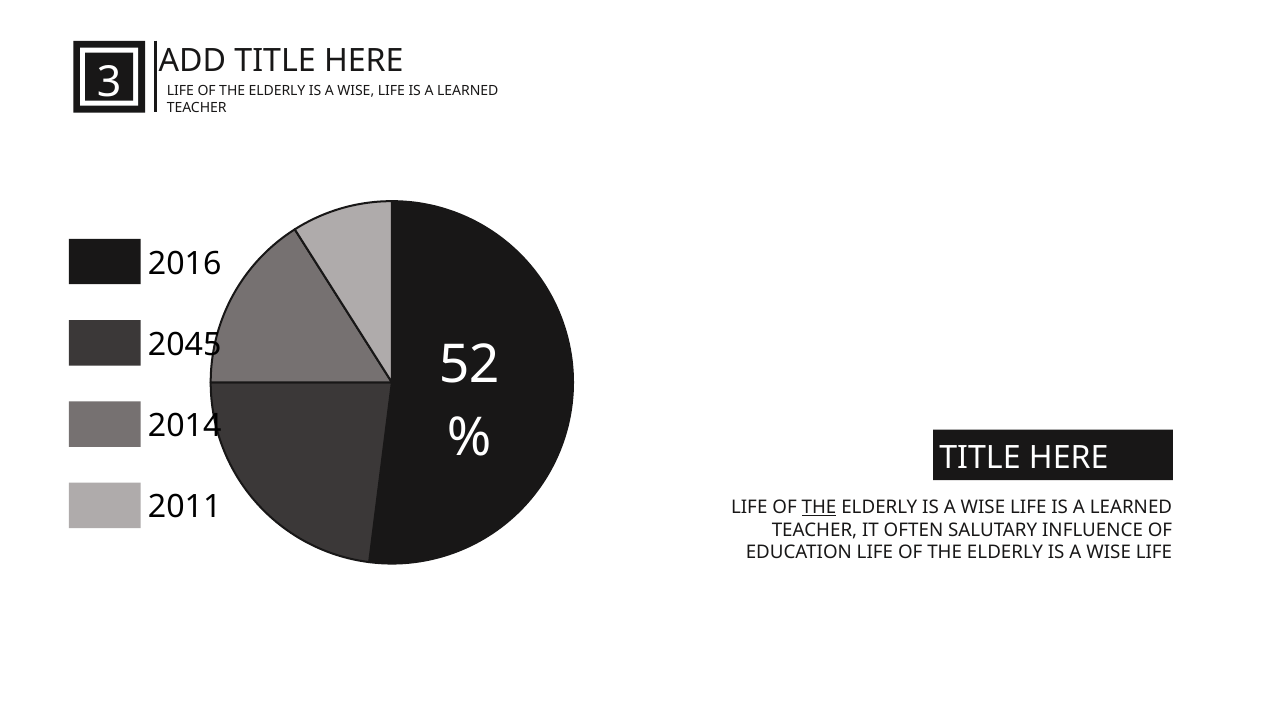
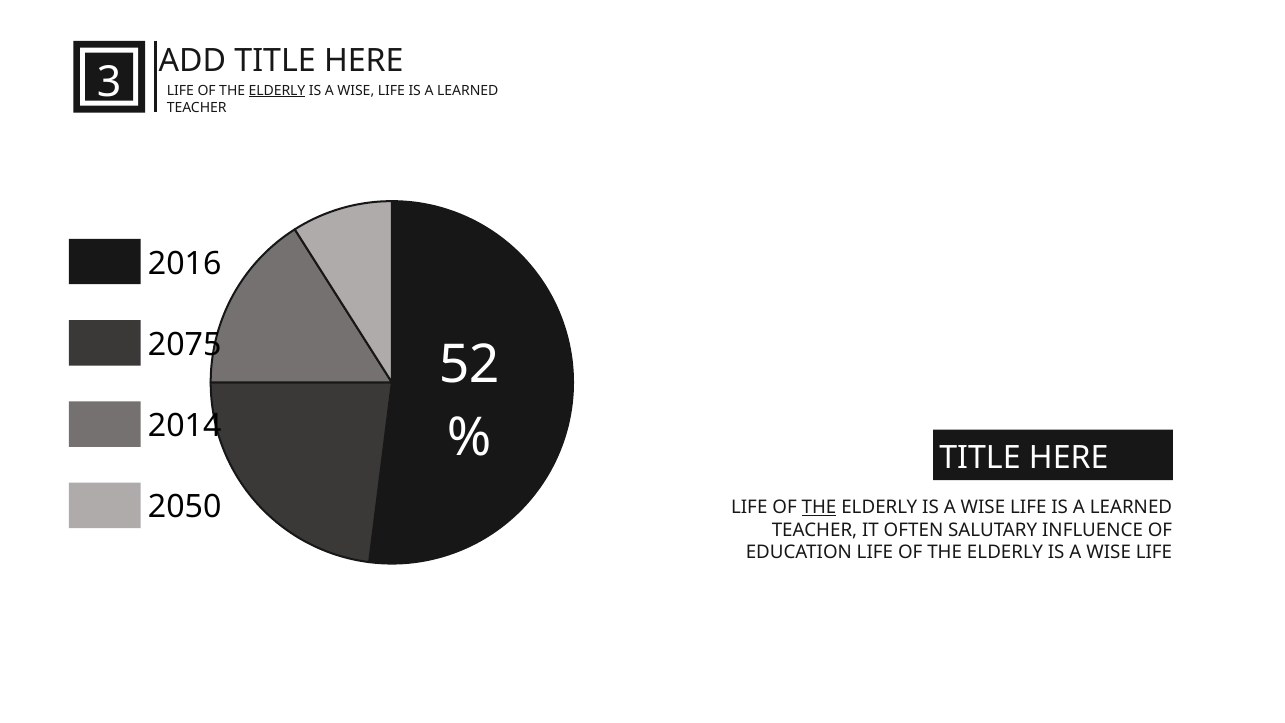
ELDERLY underline: none -> present (277, 91)
2045: 2045 -> 2075 (185, 345)
2011: 2011 -> 2050 (185, 507)
